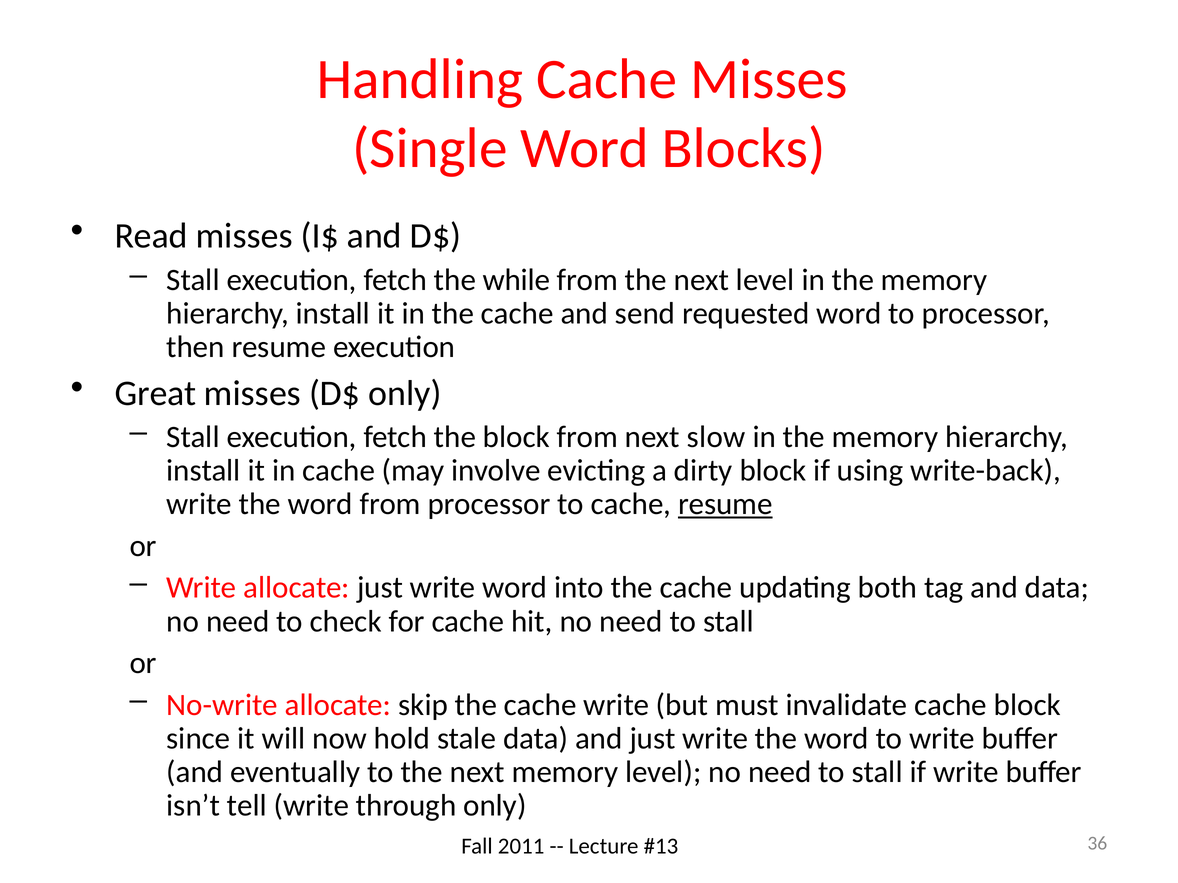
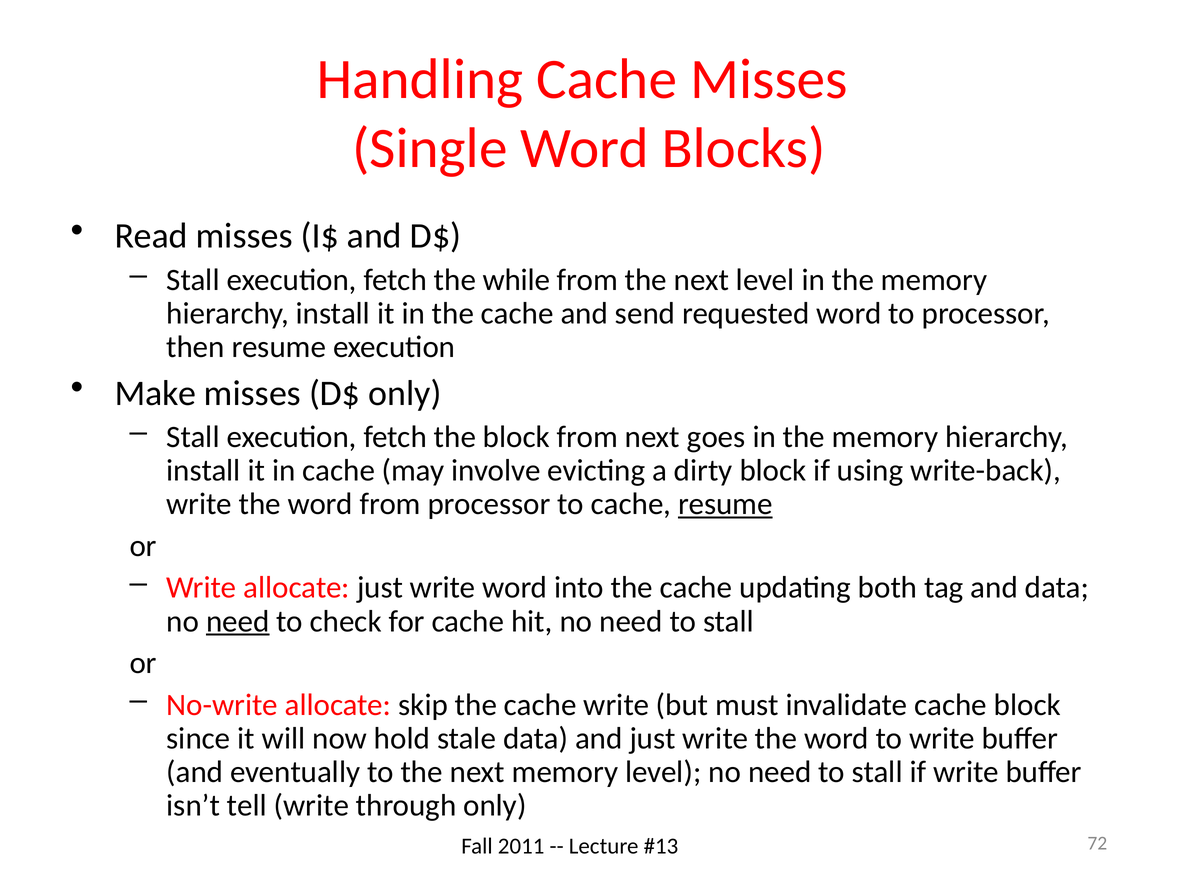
Great: Great -> Make (156, 393)
slow: slow -> goes (716, 437)
need underline: none -> present (238, 622)
36: 36 -> 72 (1097, 844)
